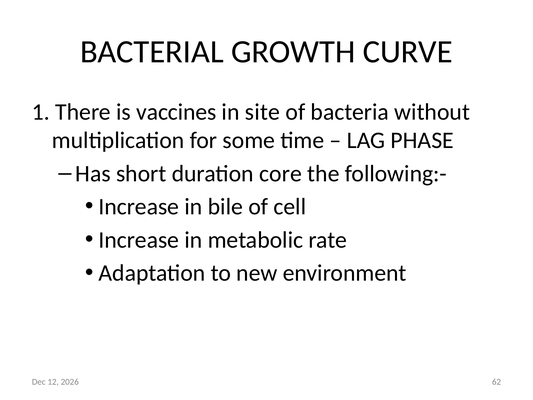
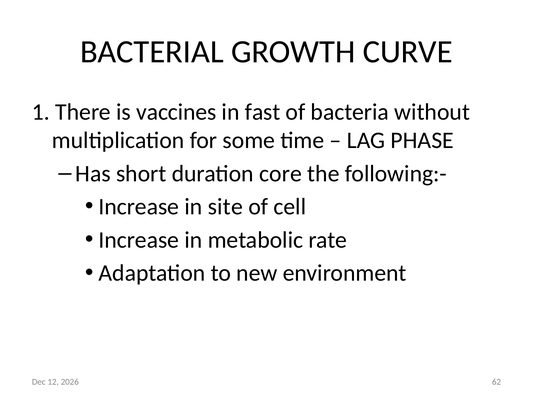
site: site -> fast (263, 112)
bile: bile -> site (225, 207)
